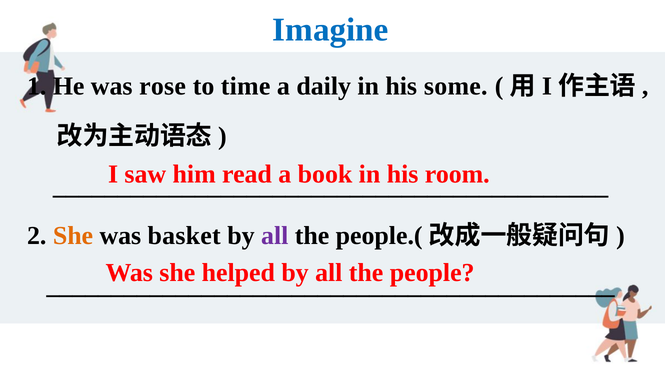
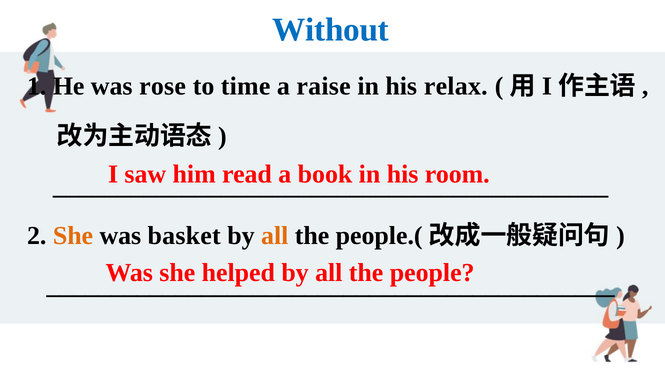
Imagine: Imagine -> Without (331, 30)
daily: daily -> raise (324, 86)
some: some -> relax (456, 86)
all colour: purple -> orange (275, 236)
